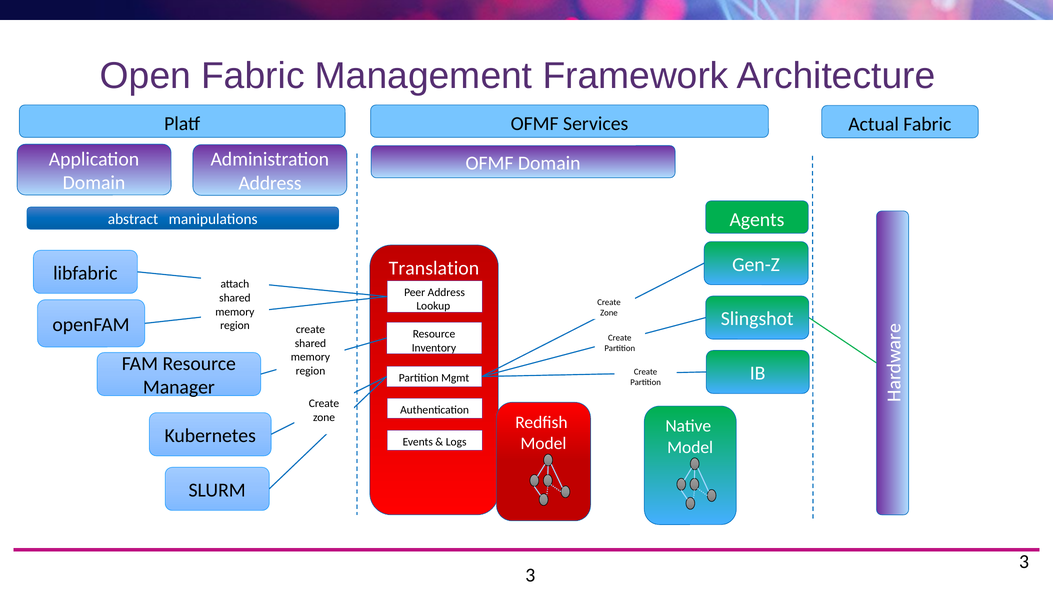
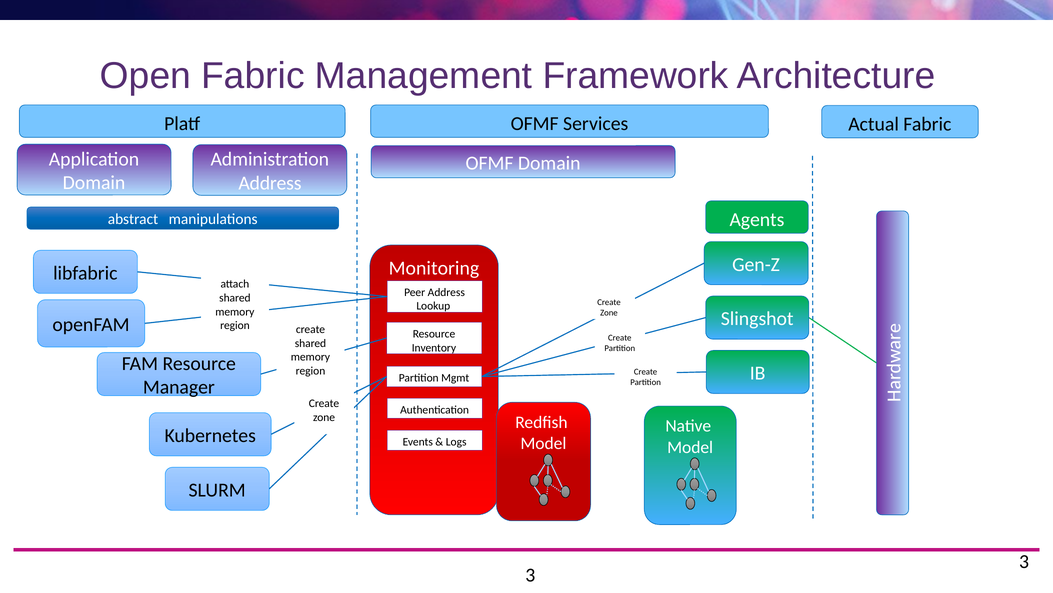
Translation: Translation -> Monitoring (434, 268)
